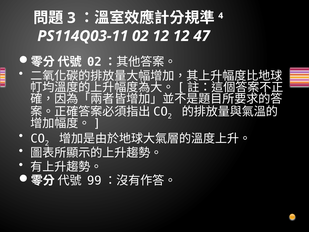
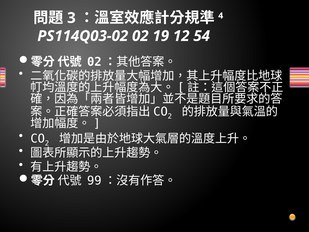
PS114Q03-11: PS114Q03-11 -> PS114Q03-02 (83, 36)
02 12: 12 -> 19 (161, 36)
47: 47 -> 54 (202, 36)
